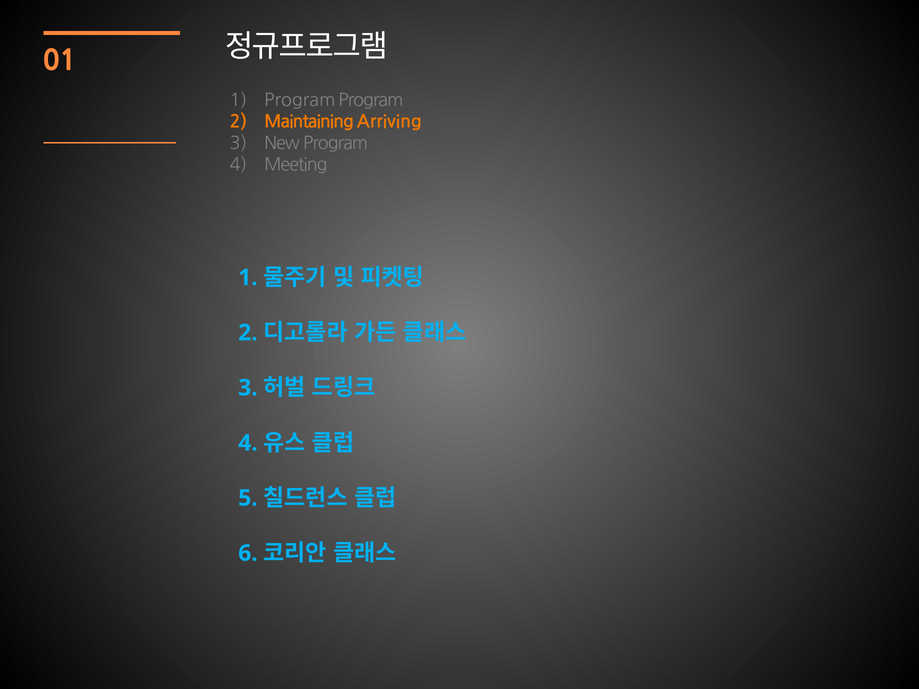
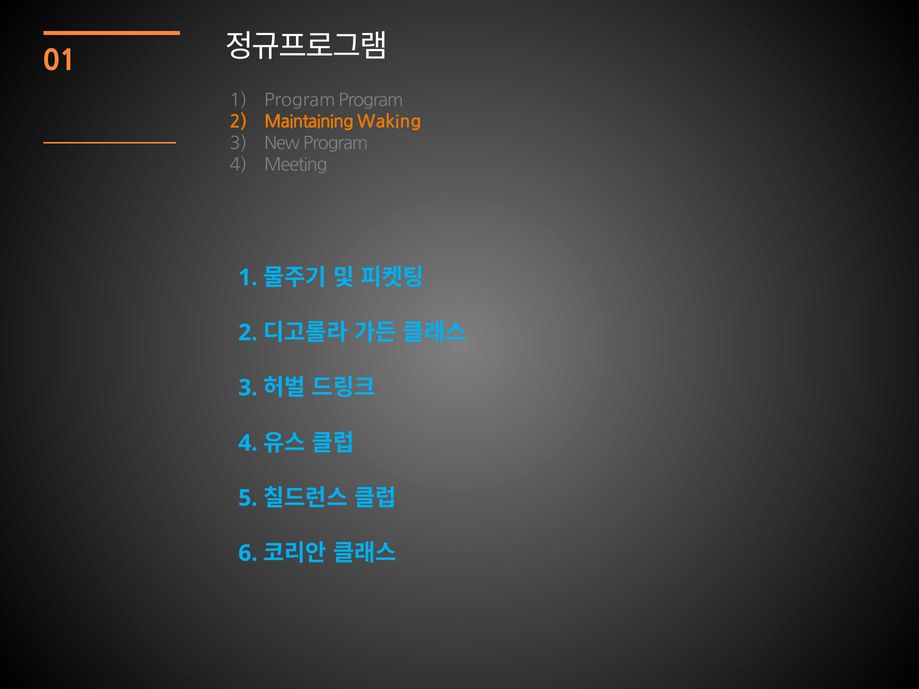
Arriving: Arriving -> Waking (389, 122)
